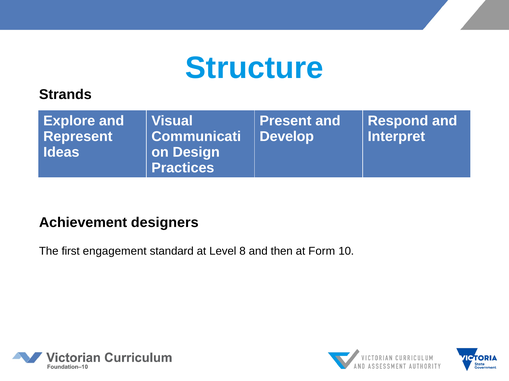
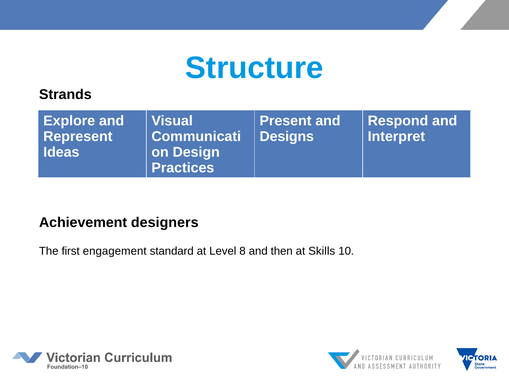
Develop: Develop -> Designs (287, 137)
Form: Form -> Skills (322, 252)
